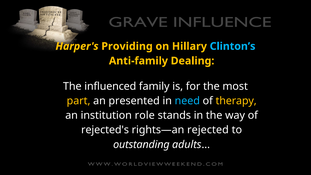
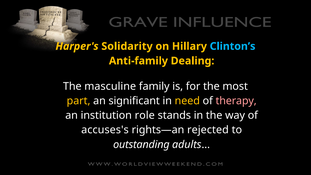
Providing: Providing -> Solidarity (127, 46)
influenced: influenced -> masculine (110, 86)
presented: presented -> significant (134, 101)
need colour: light blue -> yellow (187, 101)
therapy colour: yellow -> pink (236, 101)
rejected's: rejected's -> accuses's (105, 130)
